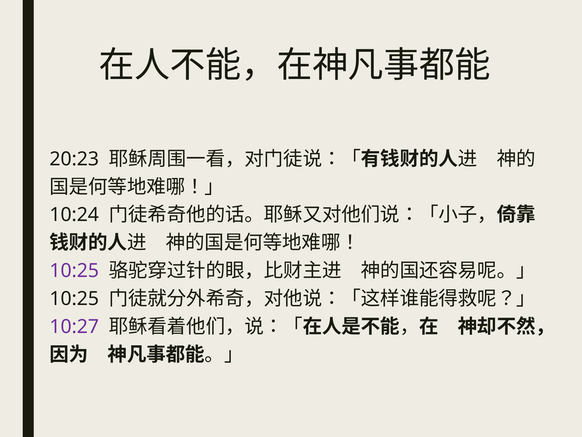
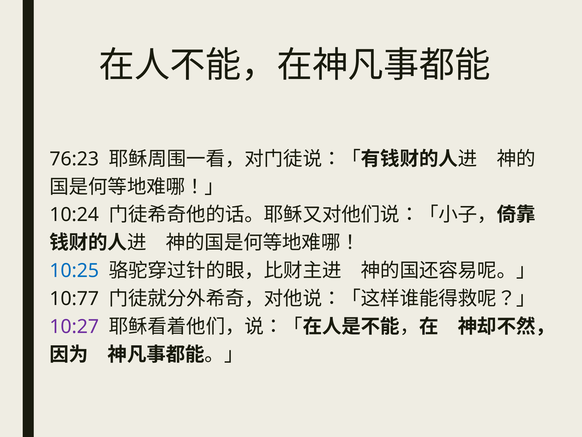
20:23: 20:23 -> 76:23 (74, 159)
10:25 colour: purple -> blue (74, 271)
10:25: 10:25 -> 10:77 (74, 298)
